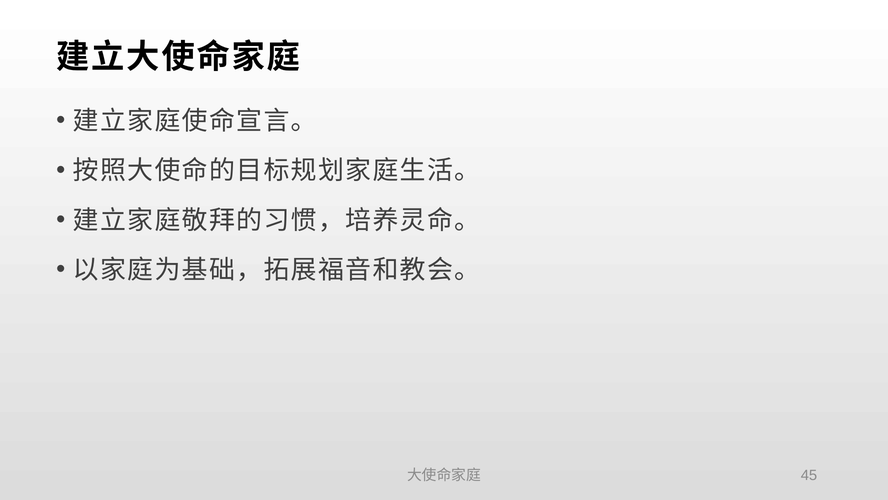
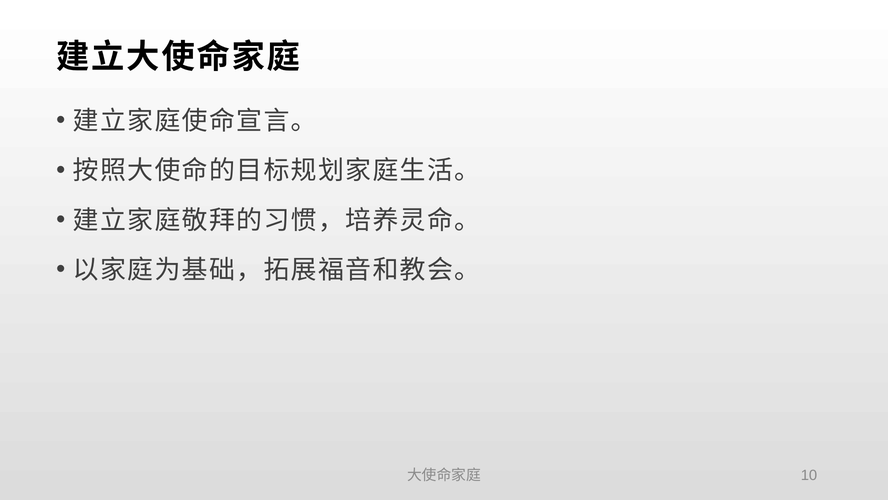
45: 45 -> 10 (809, 475)
